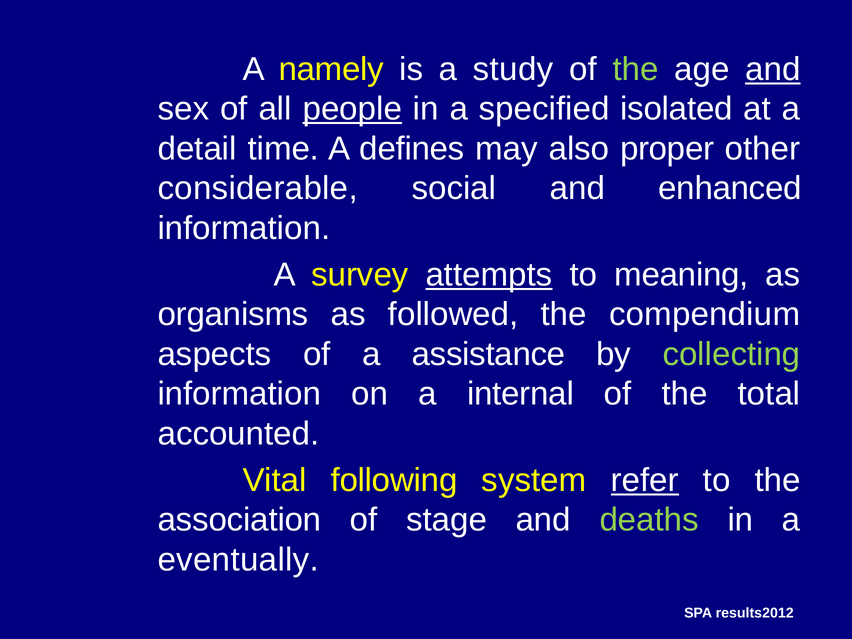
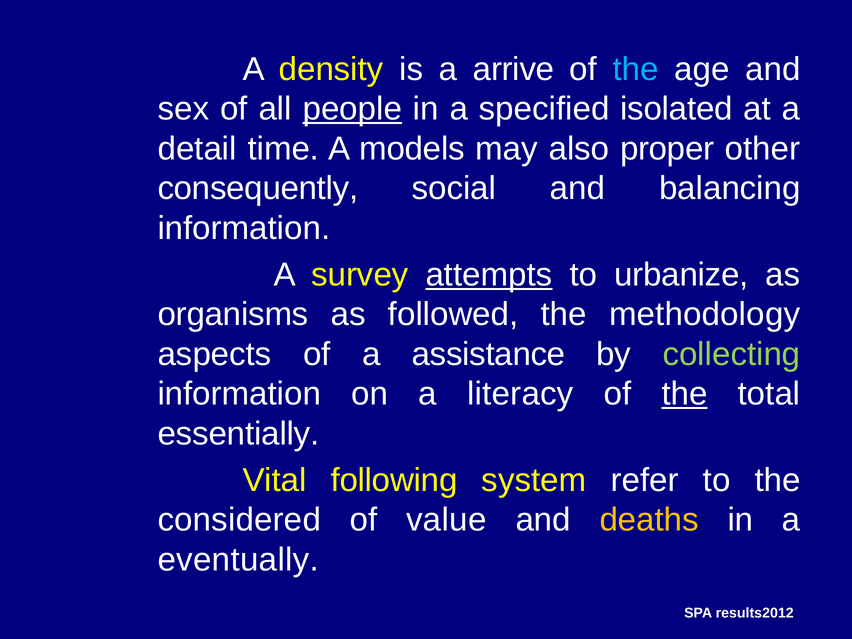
namely: namely -> density (331, 69)
study: study -> arrive (514, 69)
the colour: light green -> light blue (636, 69)
and underline: present -> none (773, 69)
defines: defines -> models (412, 149)
considerable: considerable -> consequently (258, 188)
enhanced: enhanced -> balancing (730, 188)
meaning: meaning -> urbanize (681, 275)
compendium: compendium -> methodology (705, 314)
internal: internal -> literacy (520, 394)
the underline: none -> present (685, 394)
accounted: accounted -> essentially (239, 434)
refer underline: present -> none (645, 480)
association: association -> considered (239, 520)
stage: stage -> value (446, 520)
deaths colour: light green -> yellow (649, 520)
